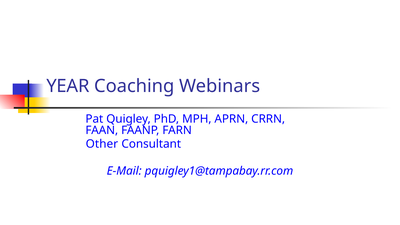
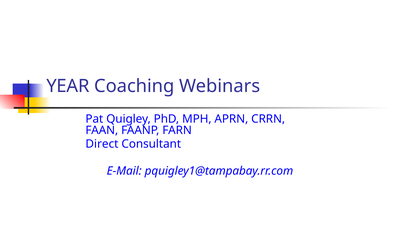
Other: Other -> Direct (102, 144)
